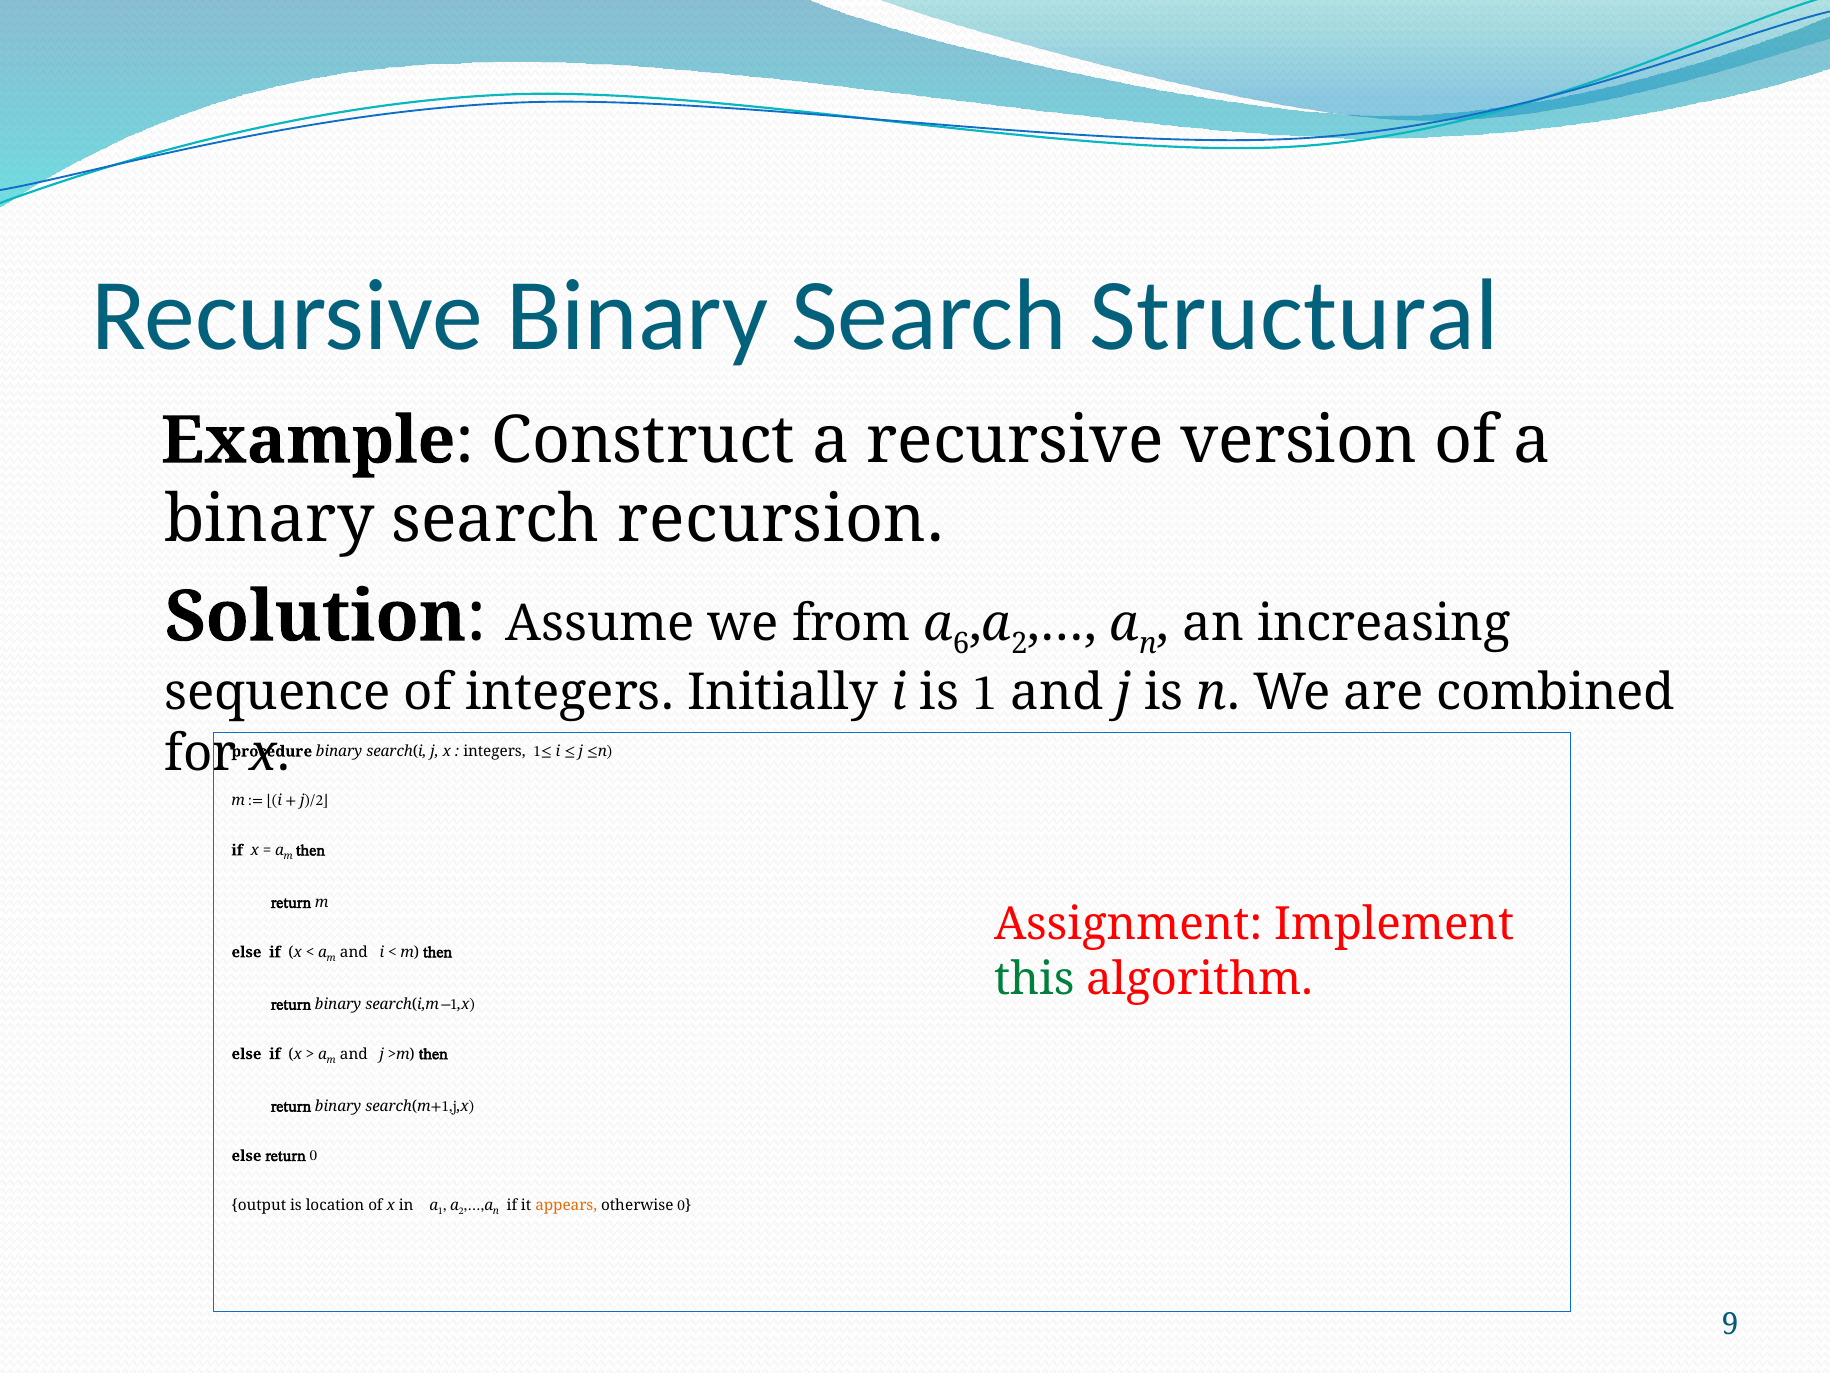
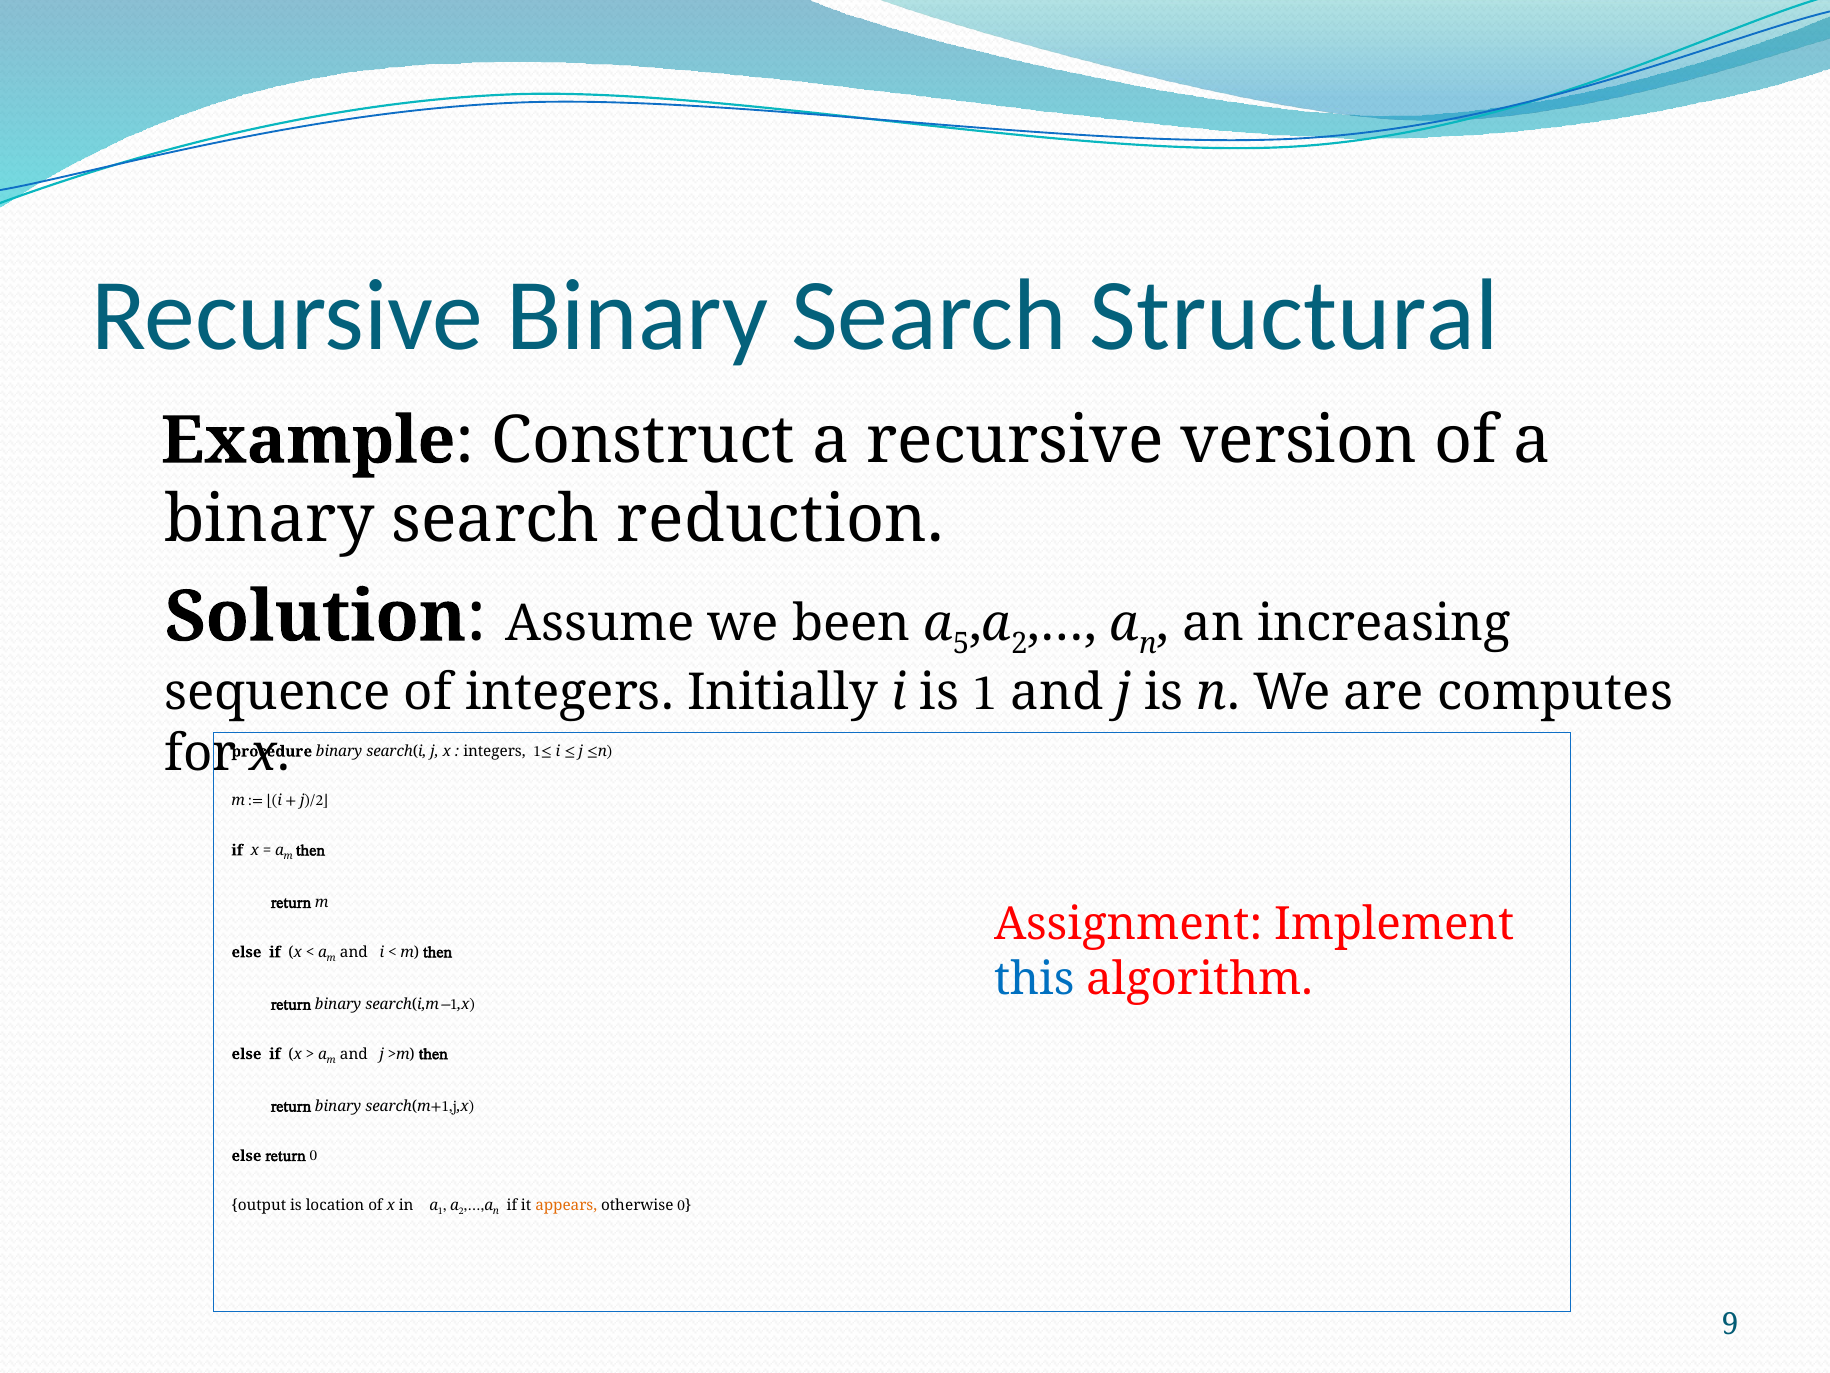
recursion: recursion -> reduction (781, 520)
from: from -> been (851, 623)
6: 6 -> 5 (961, 643)
combined: combined -> computes (1555, 693)
this colour: green -> blue (1034, 979)
